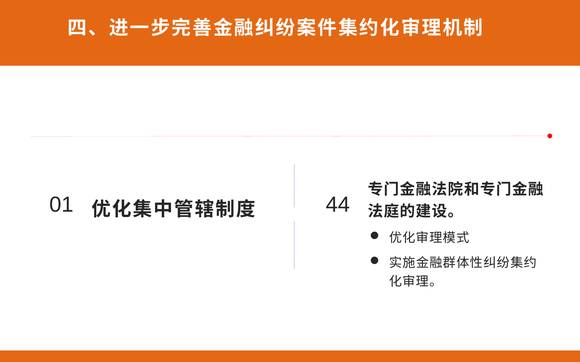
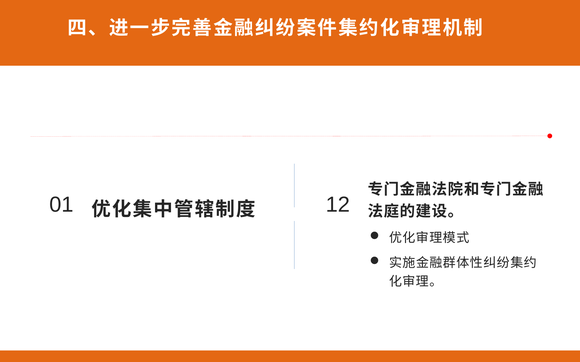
44: 44 -> 12 (338, 205)
